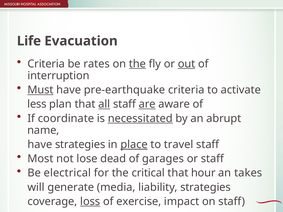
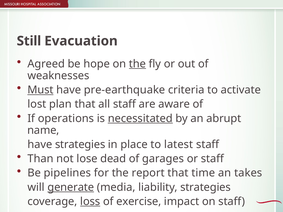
Life: Life -> Still (29, 41)
Criteria: Criteria -> Agreed (46, 64)
rates: rates -> hope (97, 64)
out underline: present -> none (187, 64)
interruption: interruption -> weaknesses (58, 76)
less: less -> lost (37, 104)
all underline: present -> none (104, 104)
are underline: present -> none (147, 104)
coordinate: coordinate -> operations (66, 119)
place underline: present -> none (134, 145)
travel: travel -> latest (179, 145)
Most: Most -> Than (40, 159)
electrical: electrical -> pipelines (67, 173)
critical: critical -> report (148, 173)
hour: hour -> time (203, 173)
generate underline: none -> present (71, 187)
